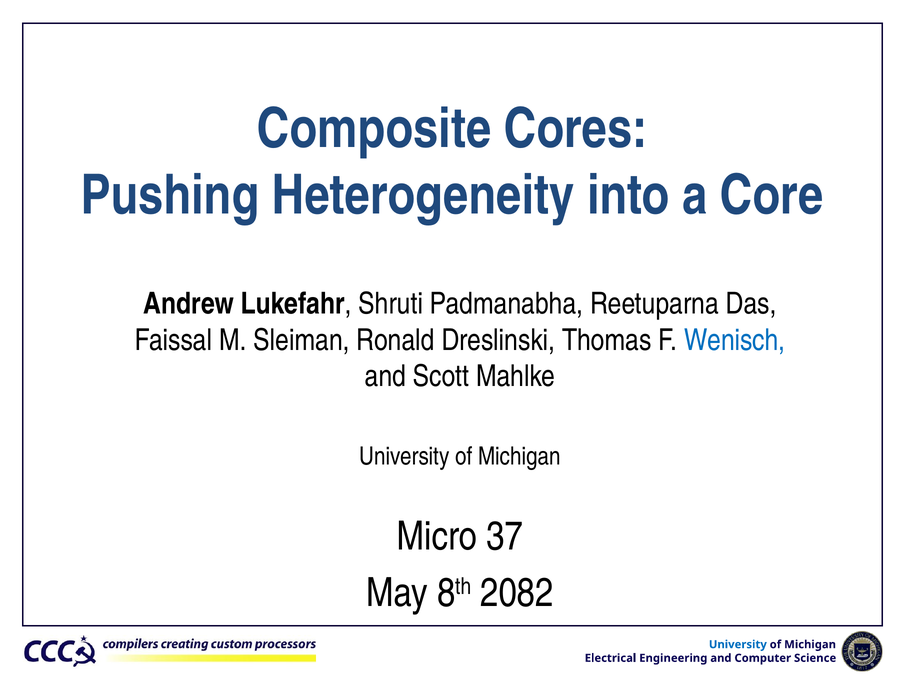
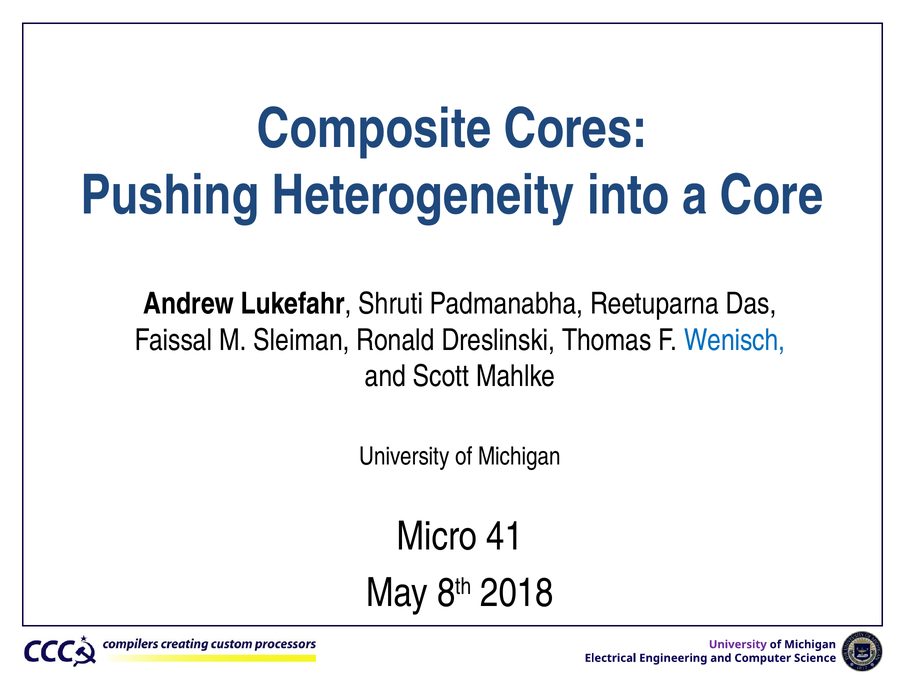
37: 37 -> 41 (505, 536)
2082: 2082 -> 2018 (517, 593)
University colour: blue -> purple (738, 644)
